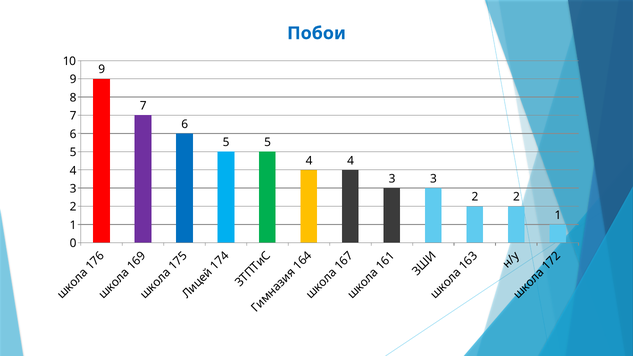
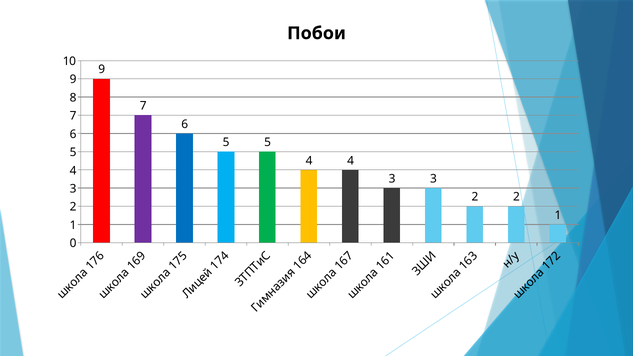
Побои colour: blue -> black (317, 33)
